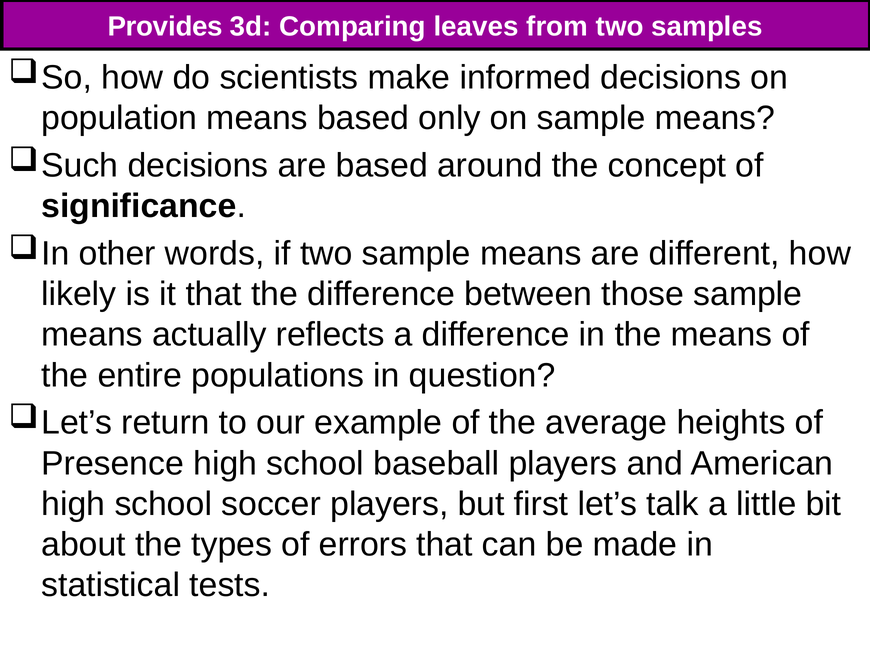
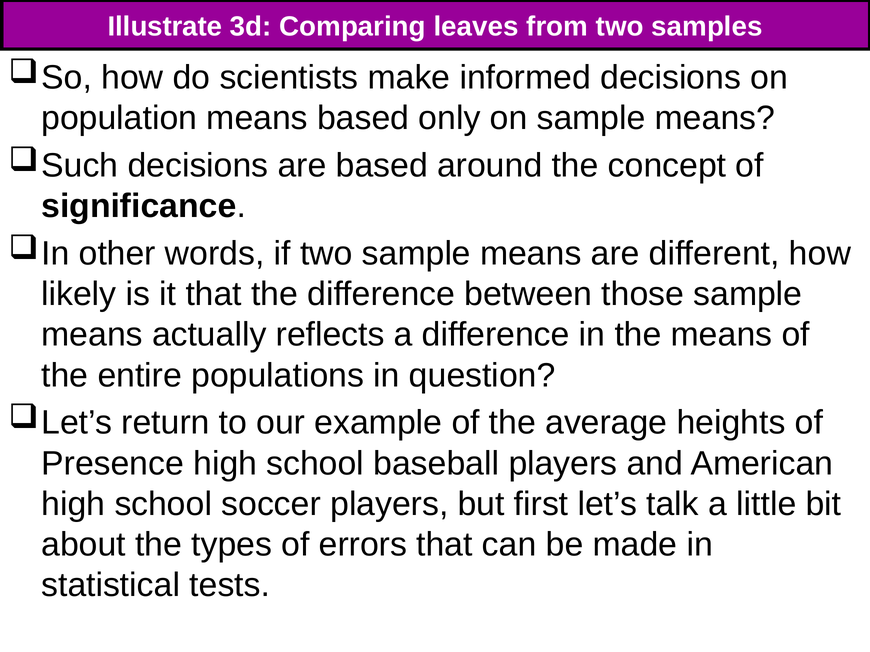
Provides: Provides -> Illustrate (165, 27)
